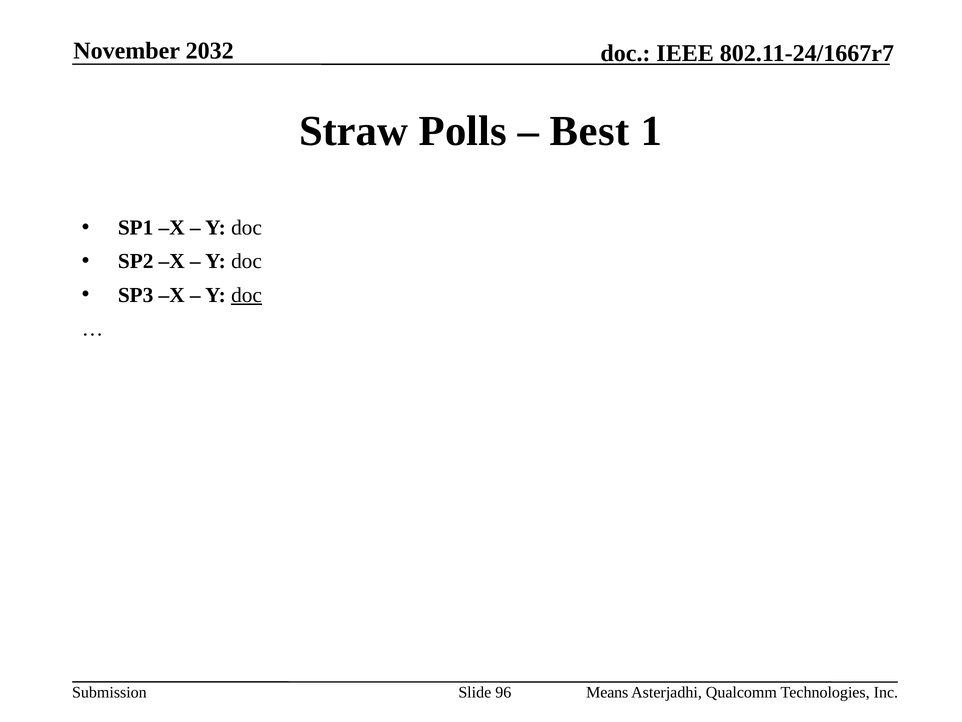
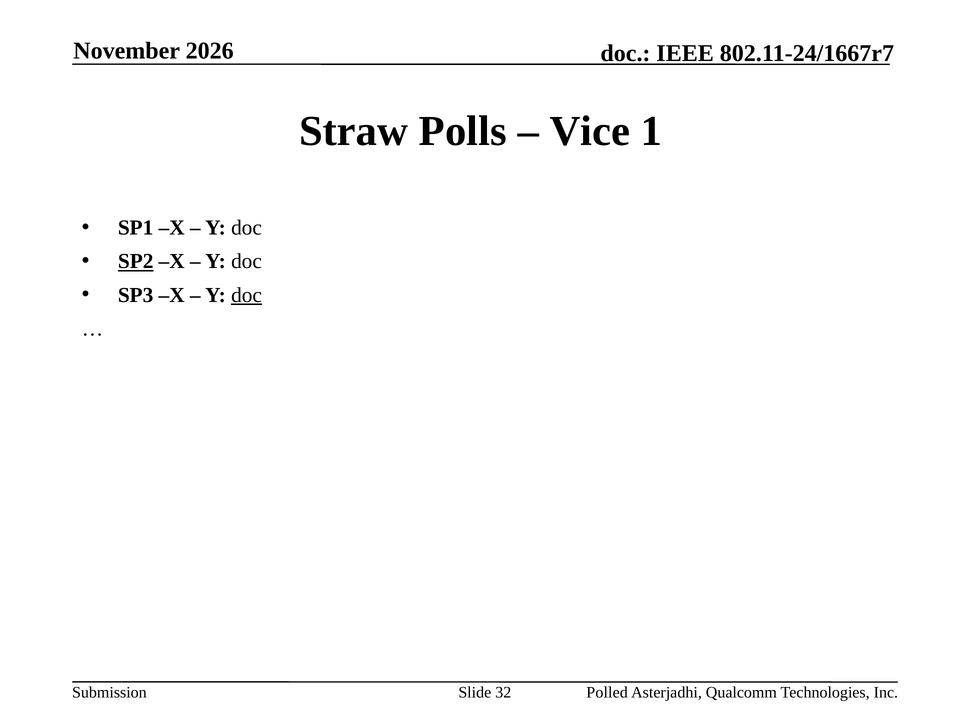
2032: 2032 -> 2026 (210, 51)
Best: Best -> Vice (590, 131)
SP2 underline: none -> present (136, 261)
96: 96 -> 32 (503, 692)
Means: Means -> Polled (607, 692)
